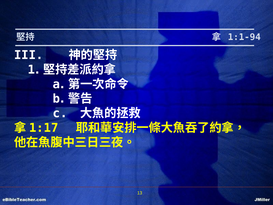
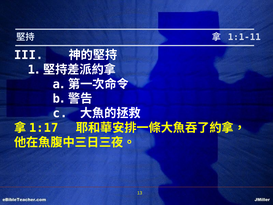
1:1-94: 1:1-94 -> 1:1-11 (244, 37)
